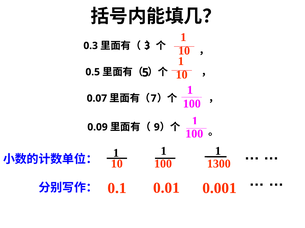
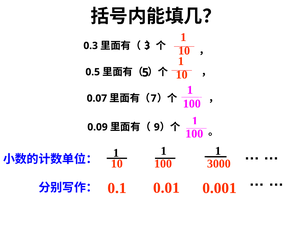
1300: 1300 -> 3000 (219, 164)
